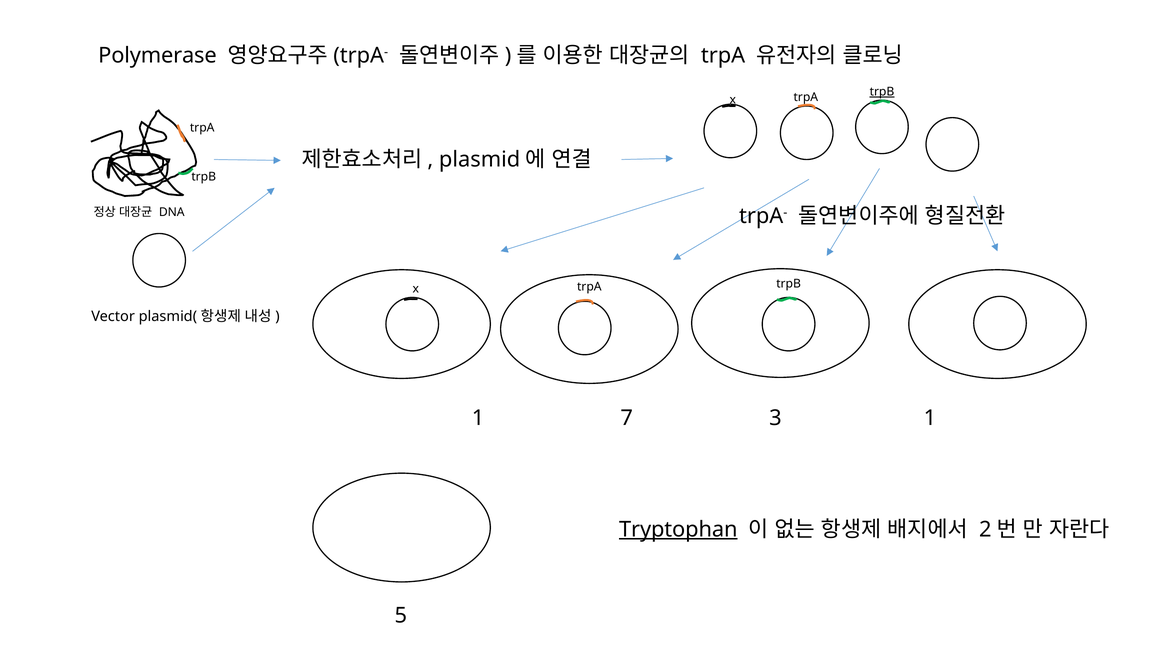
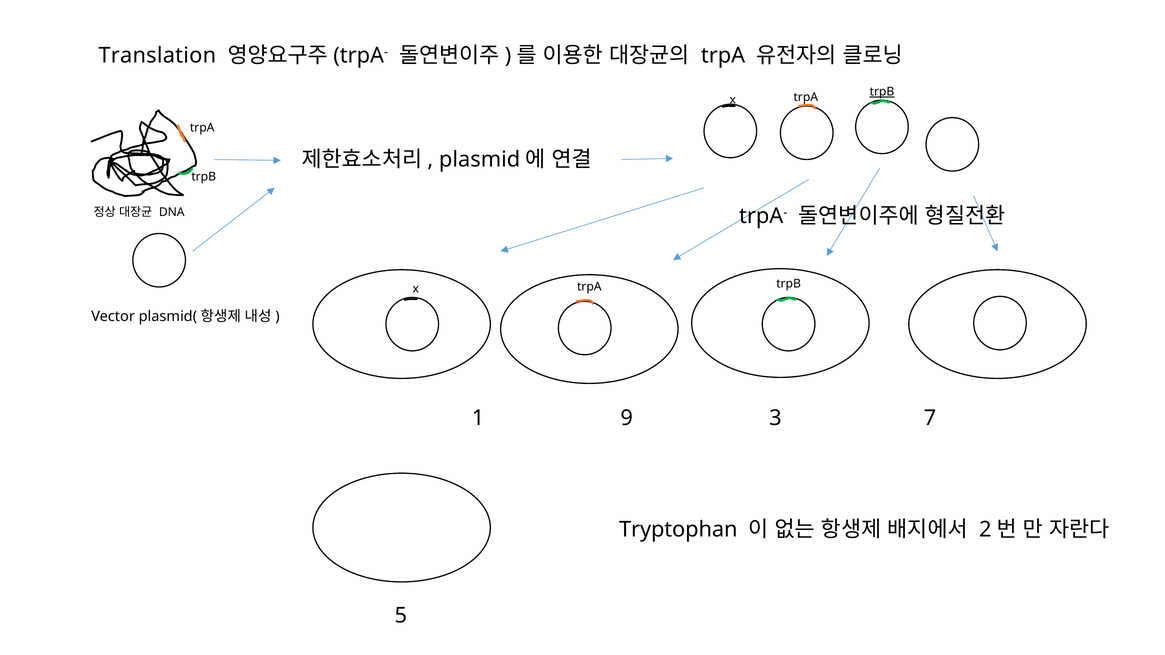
Polymerase: Polymerase -> Translation (157, 56)
7: 7 -> 9 (627, 418)
3 1: 1 -> 7 (930, 418)
Tryptophan underline: present -> none (678, 530)
